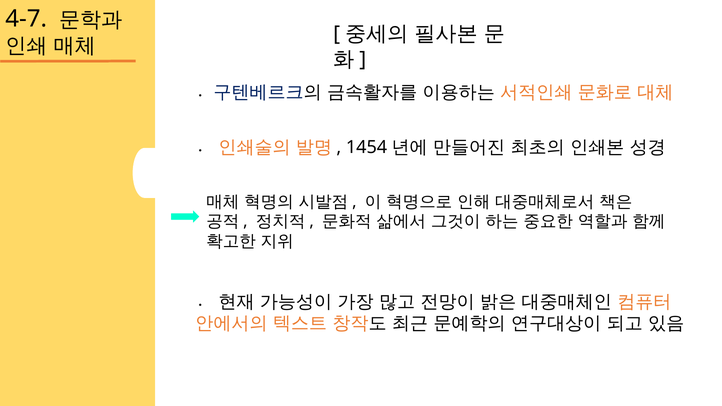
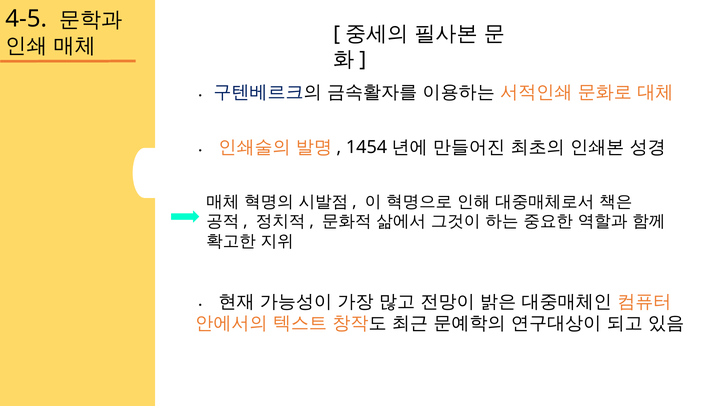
4-7: 4-7 -> 4-5 (26, 19)
